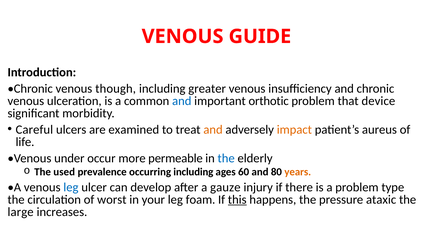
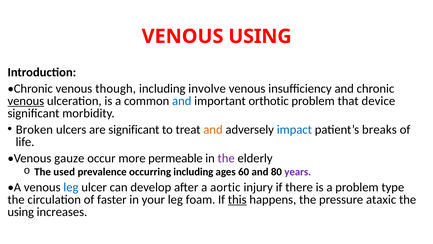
VENOUS GUIDE: GUIDE -> USING (260, 36)
greater: greater -> involve (207, 88)
venous underline: none -> present (26, 101)
Careful: Careful -> Broken (34, 129)
are examined: examined -> significant (134, 129)
impact colour: orange -> blue (294, 129)
aureus: aureus -> breaks (379, 129)
under: under -> gauze (69, 158)
the colour: blue -> purple (226, 158)
years colour: orange -> purple (298, 171)
gauze: gauze -> aortic (225, 187)
worst: worst -> faster (112, 199)
large: large -> using (21, 211)
